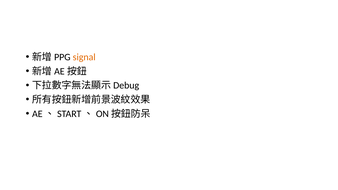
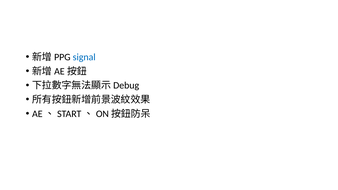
signal colour: orange -> blue (84, 57)
